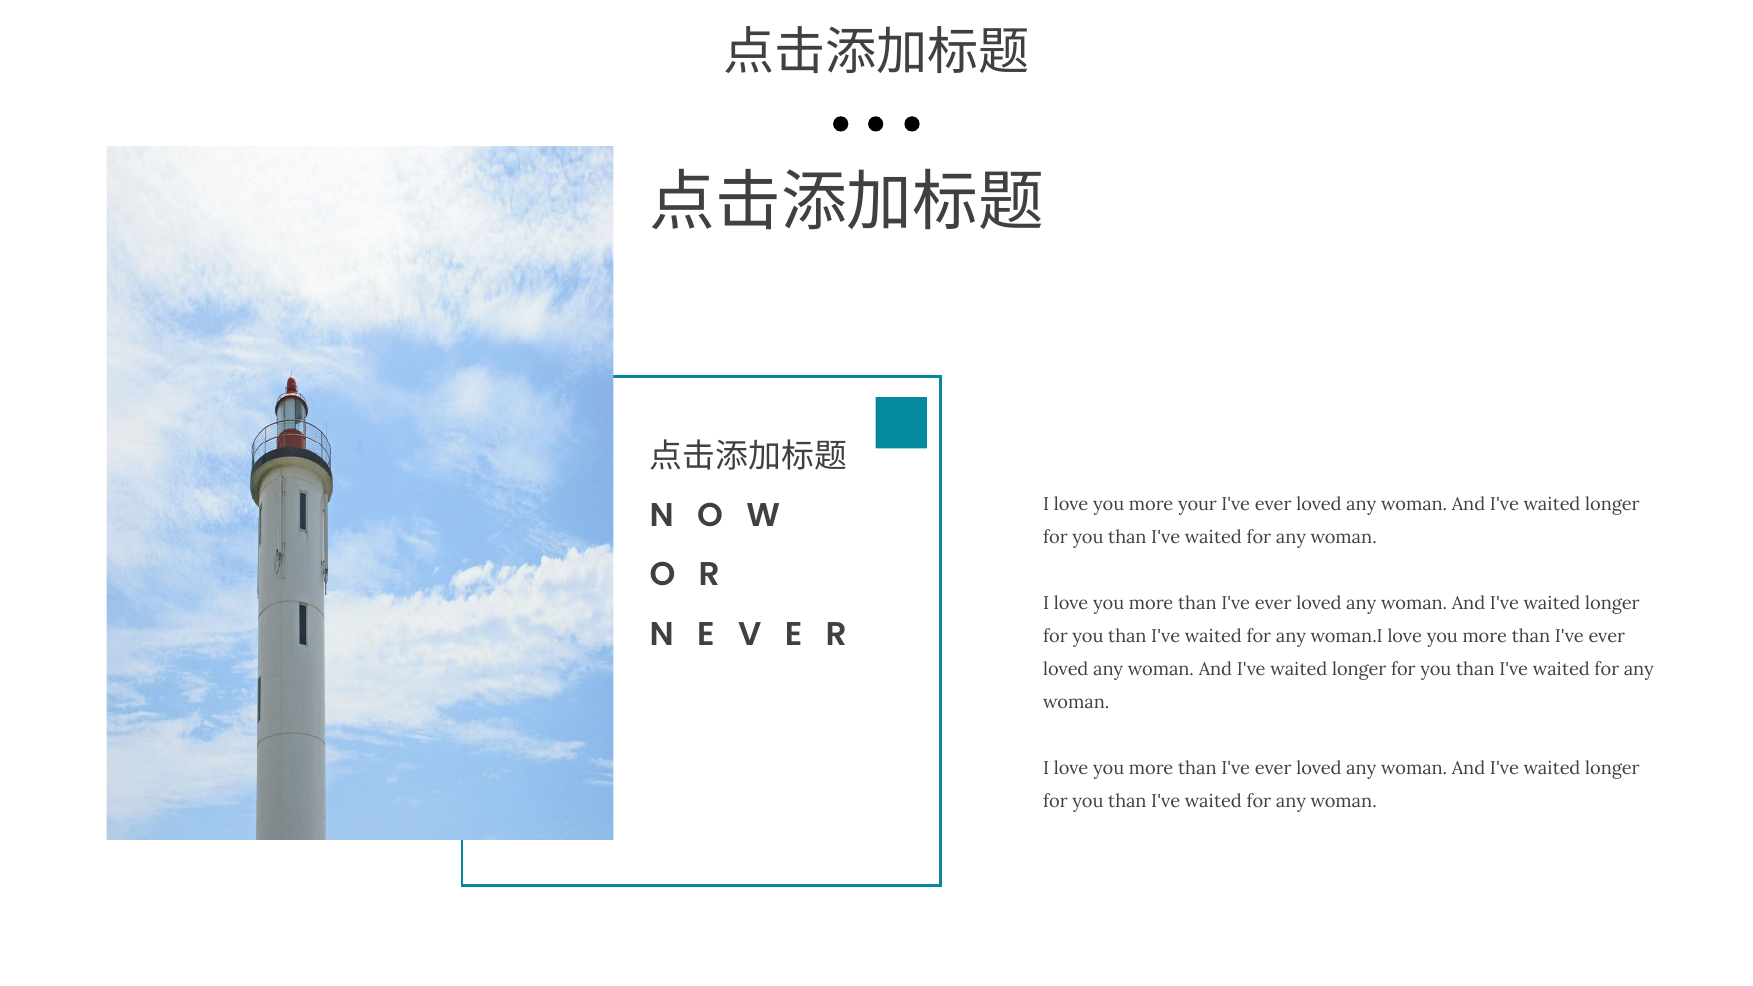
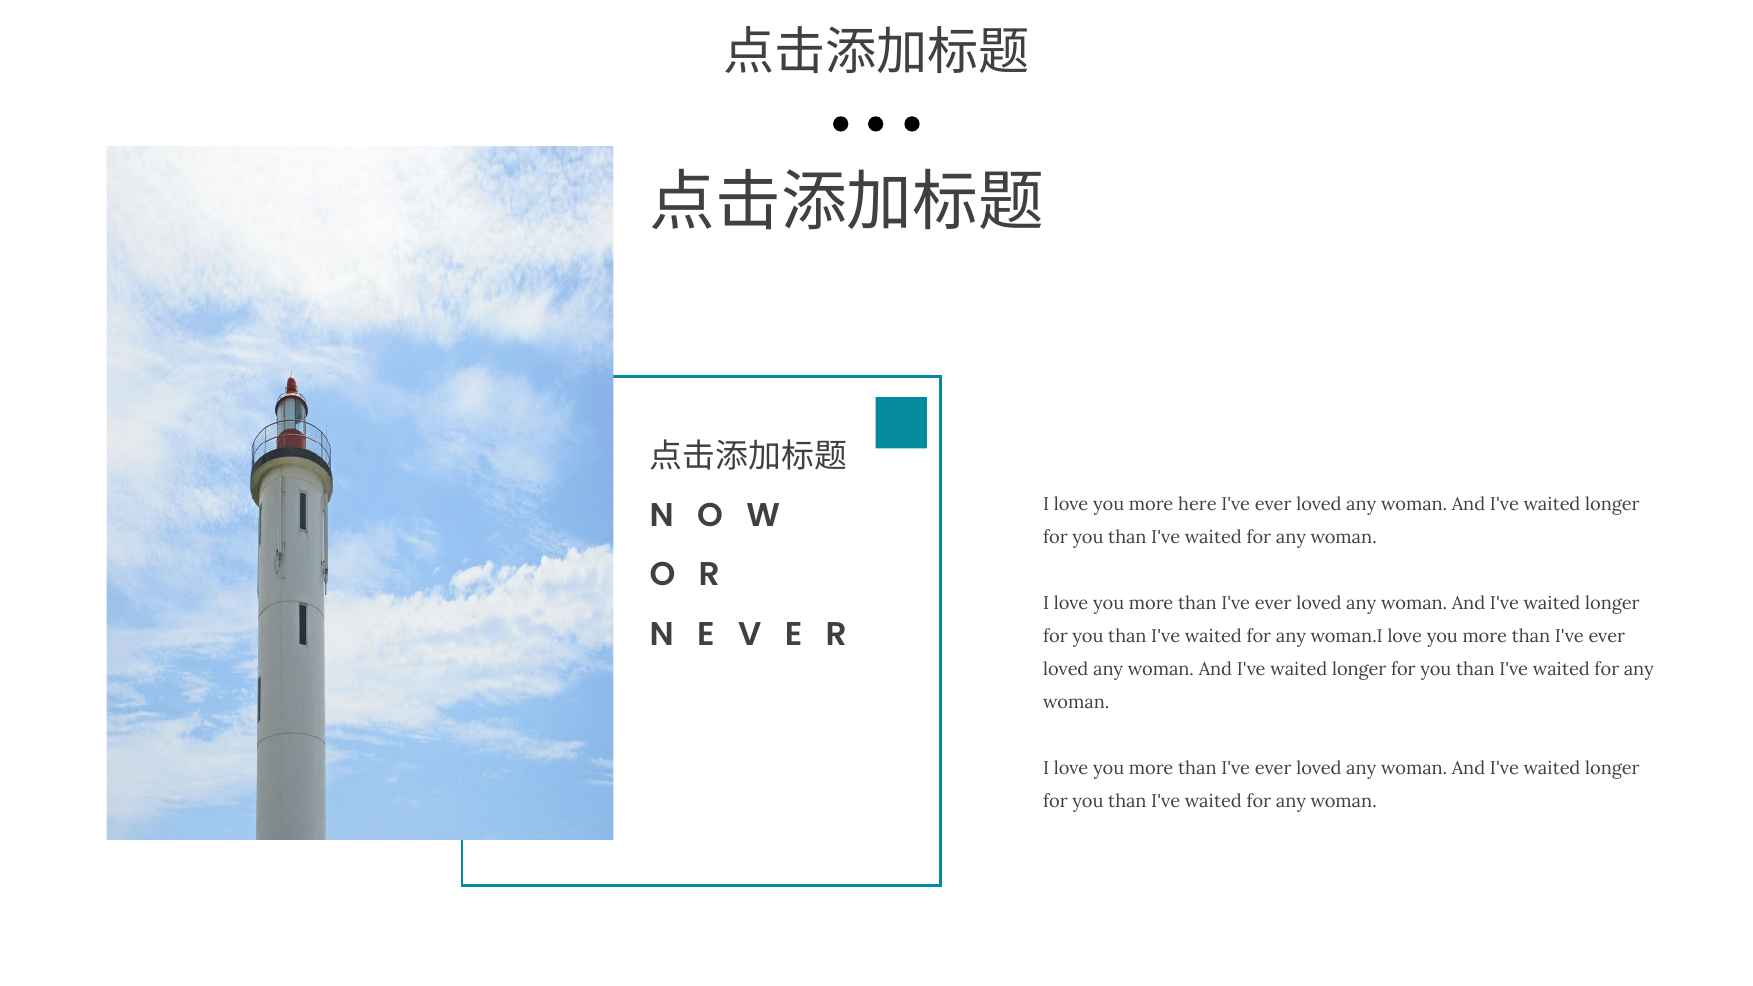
your: your -> here (1197, 505)
